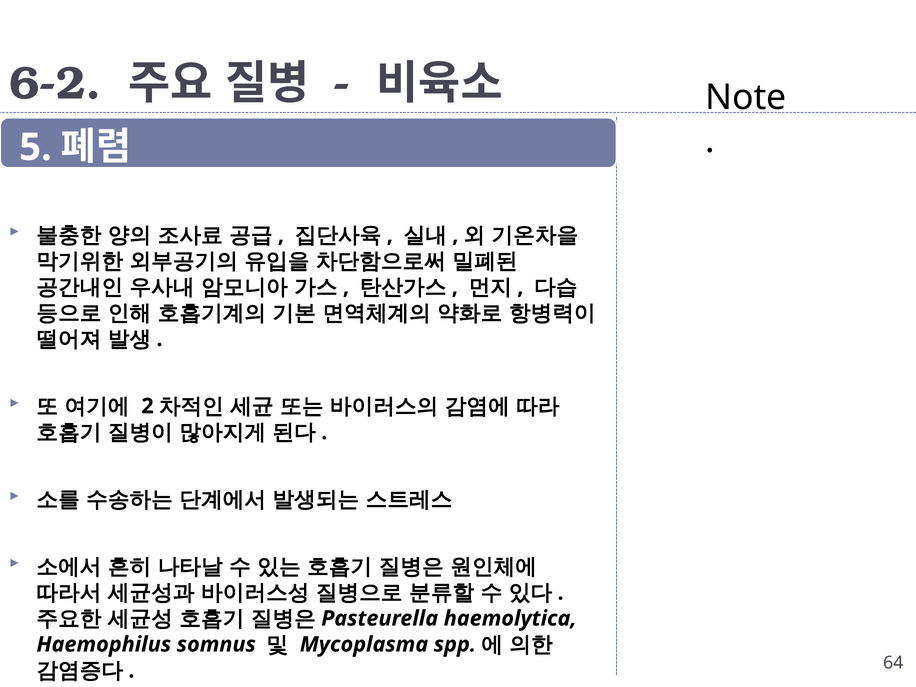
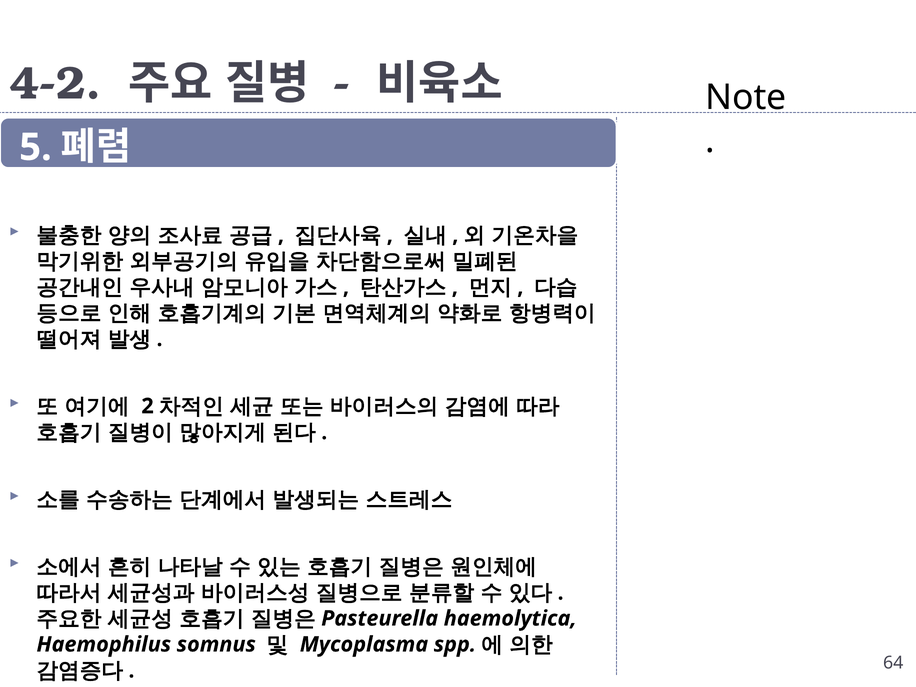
6-2: 6-2 -> 4-2 (55, 84)
